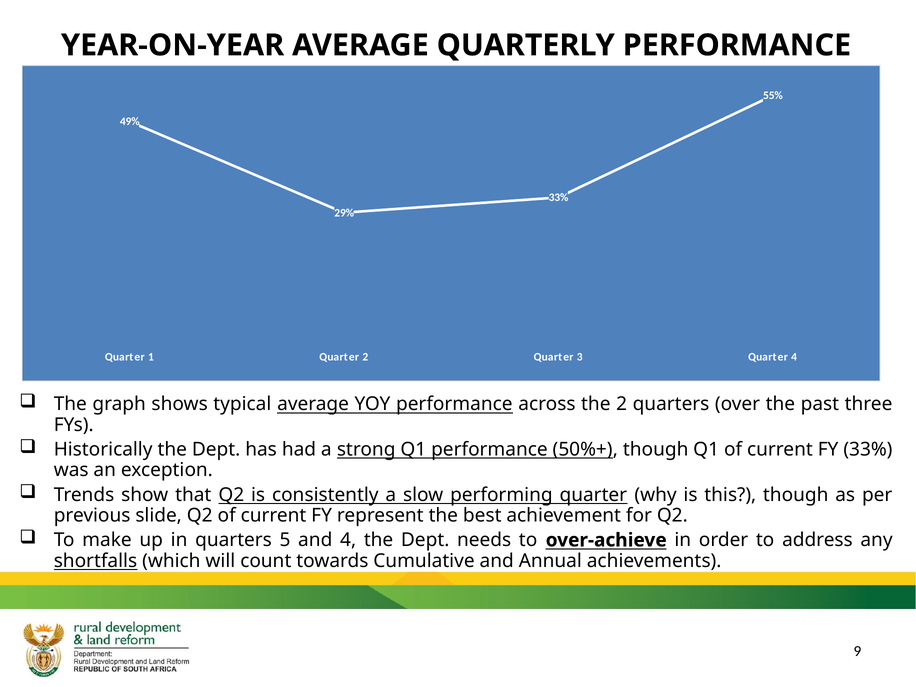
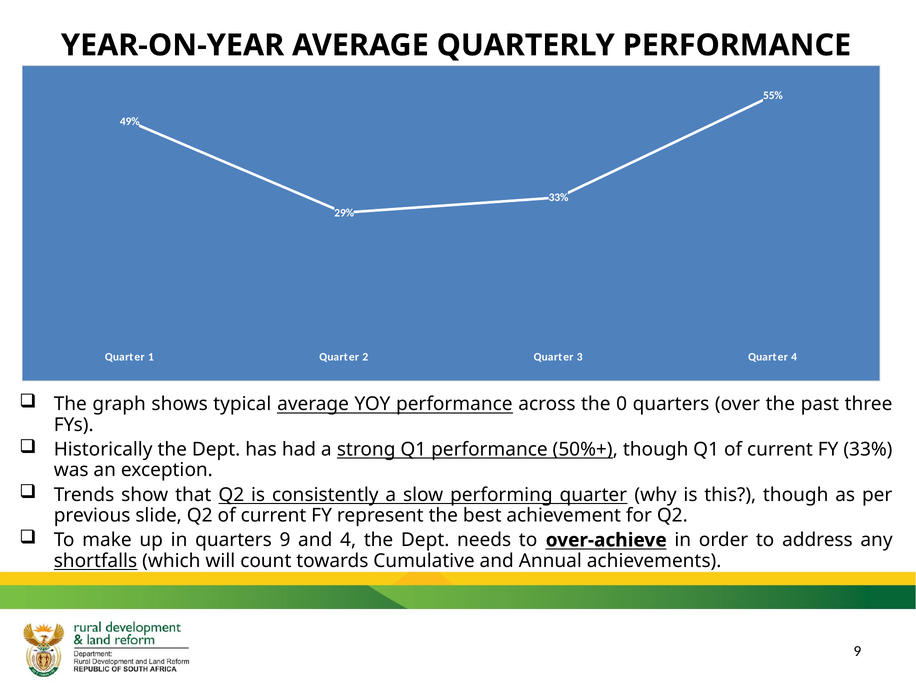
the 2: 2 -> 0 (622, 404)
quarters 5: 5 -> 9 (285, 540)
